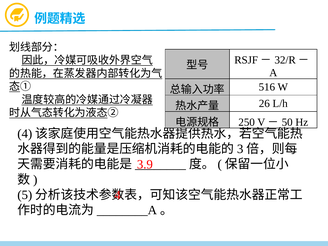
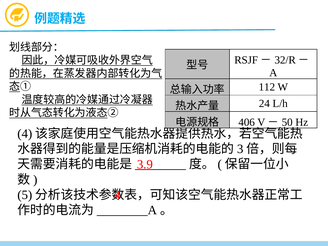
516: 516 -> 112 (267, 87)
26: 26 -> 24 (264, 103)
250: 250 -> 406 (247, 122)
